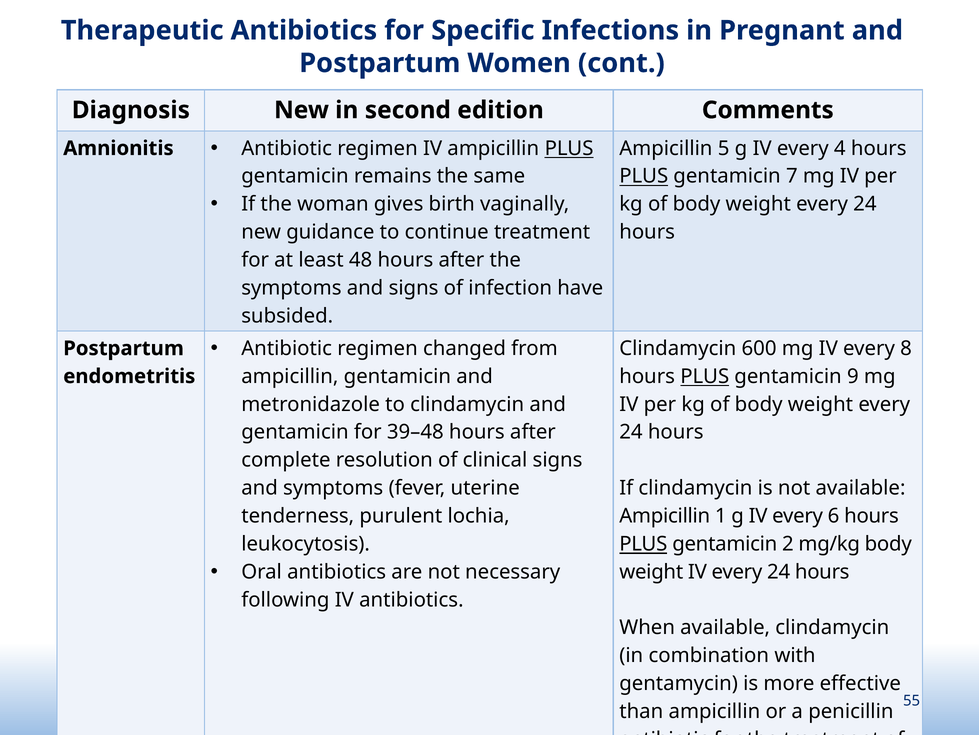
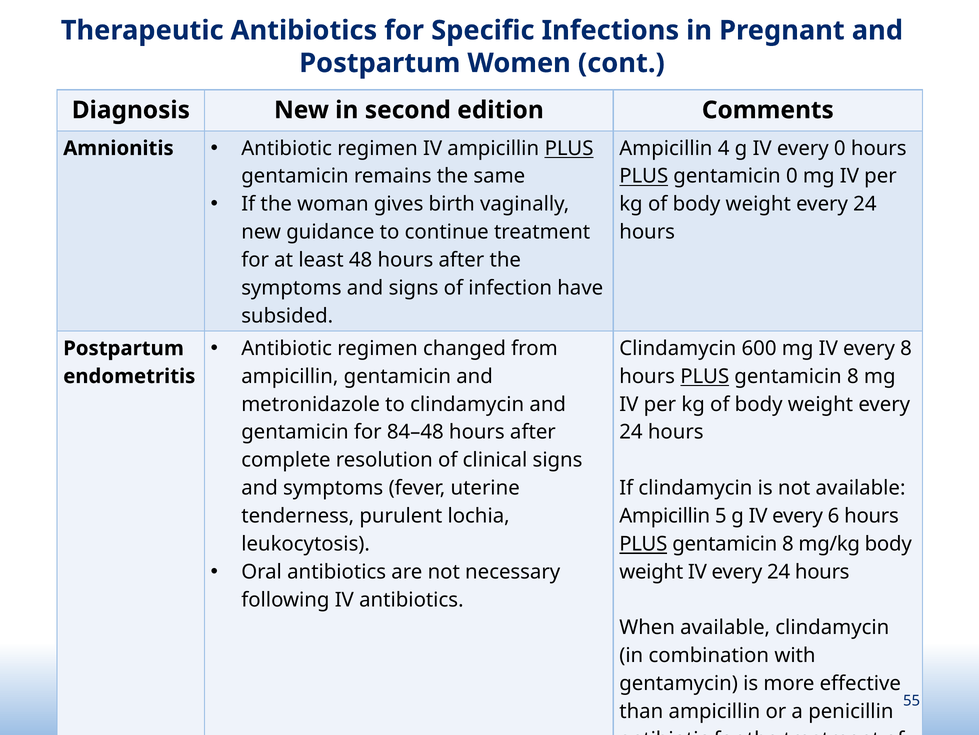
5: 5 -> 4 (724, 148)
every 4: 4 -> 0 (840, 148)
gentamicin 7: 7 -> 0 (792, 176)
9: 9 -> 8 (853, 376)
39–48: 39–48 -> 84–48 (415, 432)
1: 1 -> 5 (721, 515)
2: 2 -> 8 (788, 543)
